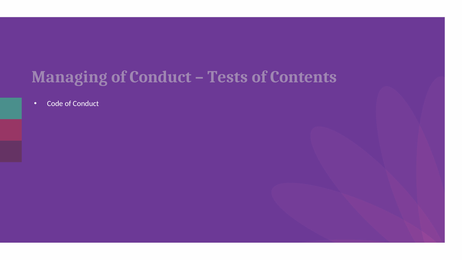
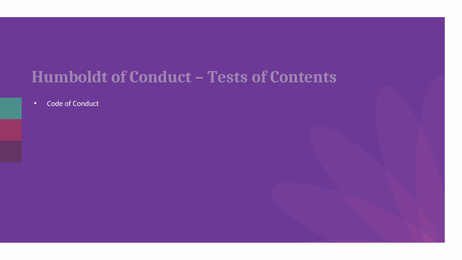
Managing: Managing -> Humboldt (70, 77)
